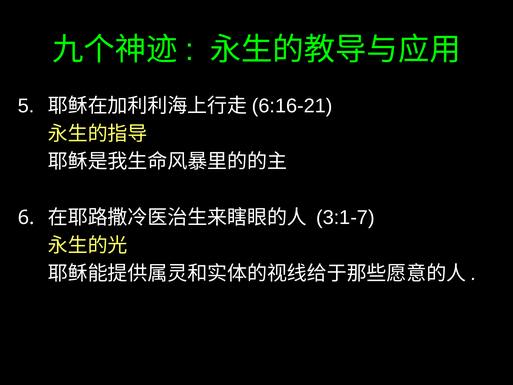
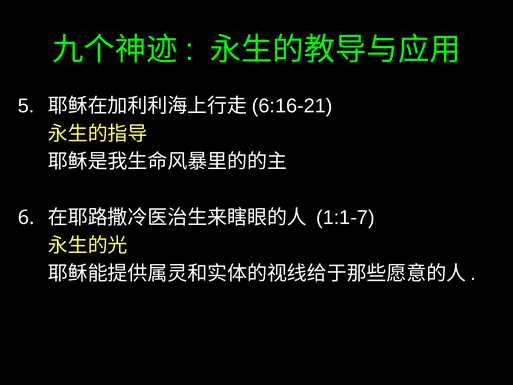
3:1-7: 3:1-7 -> 1:1-7 (345, 218)
